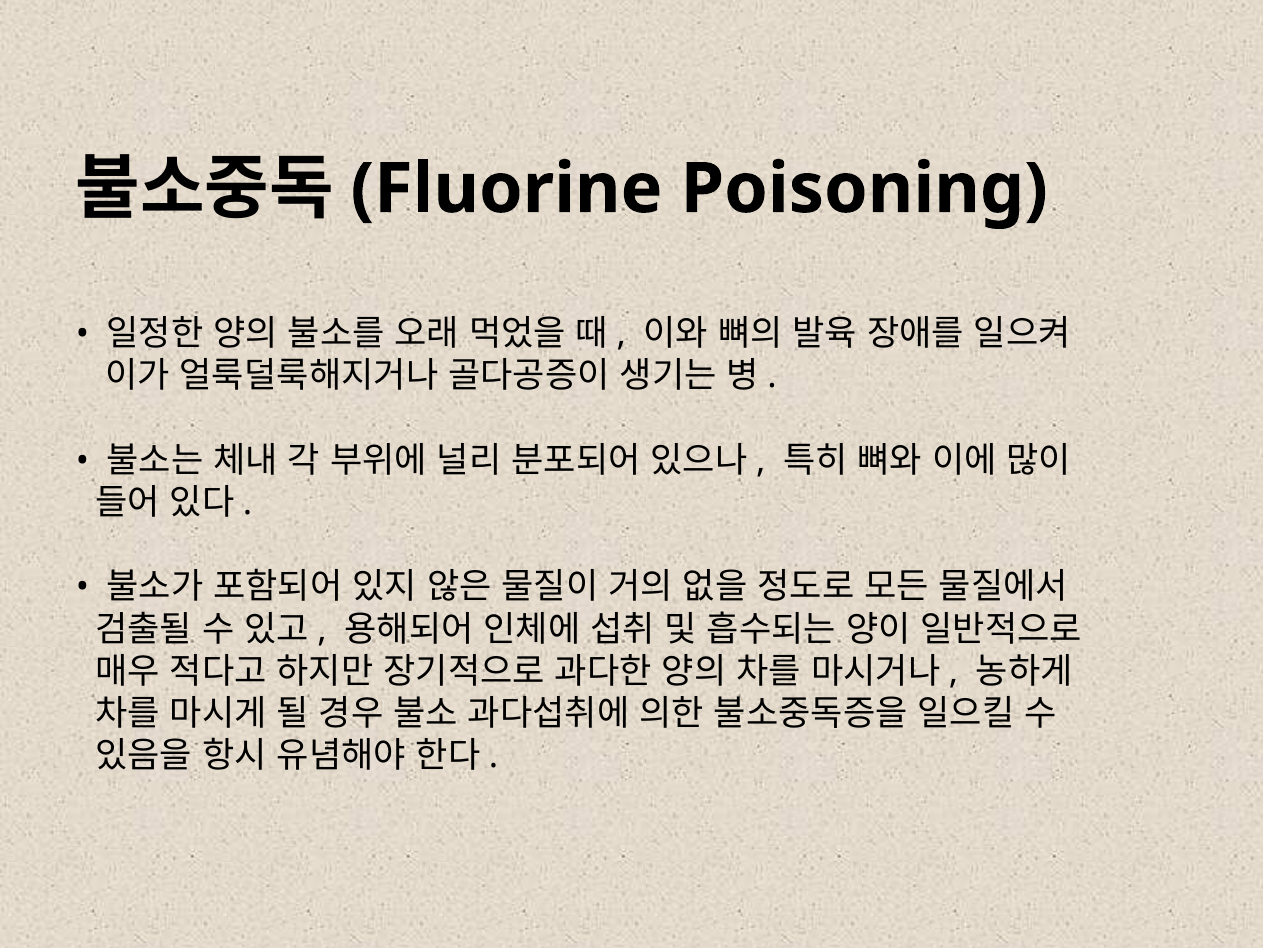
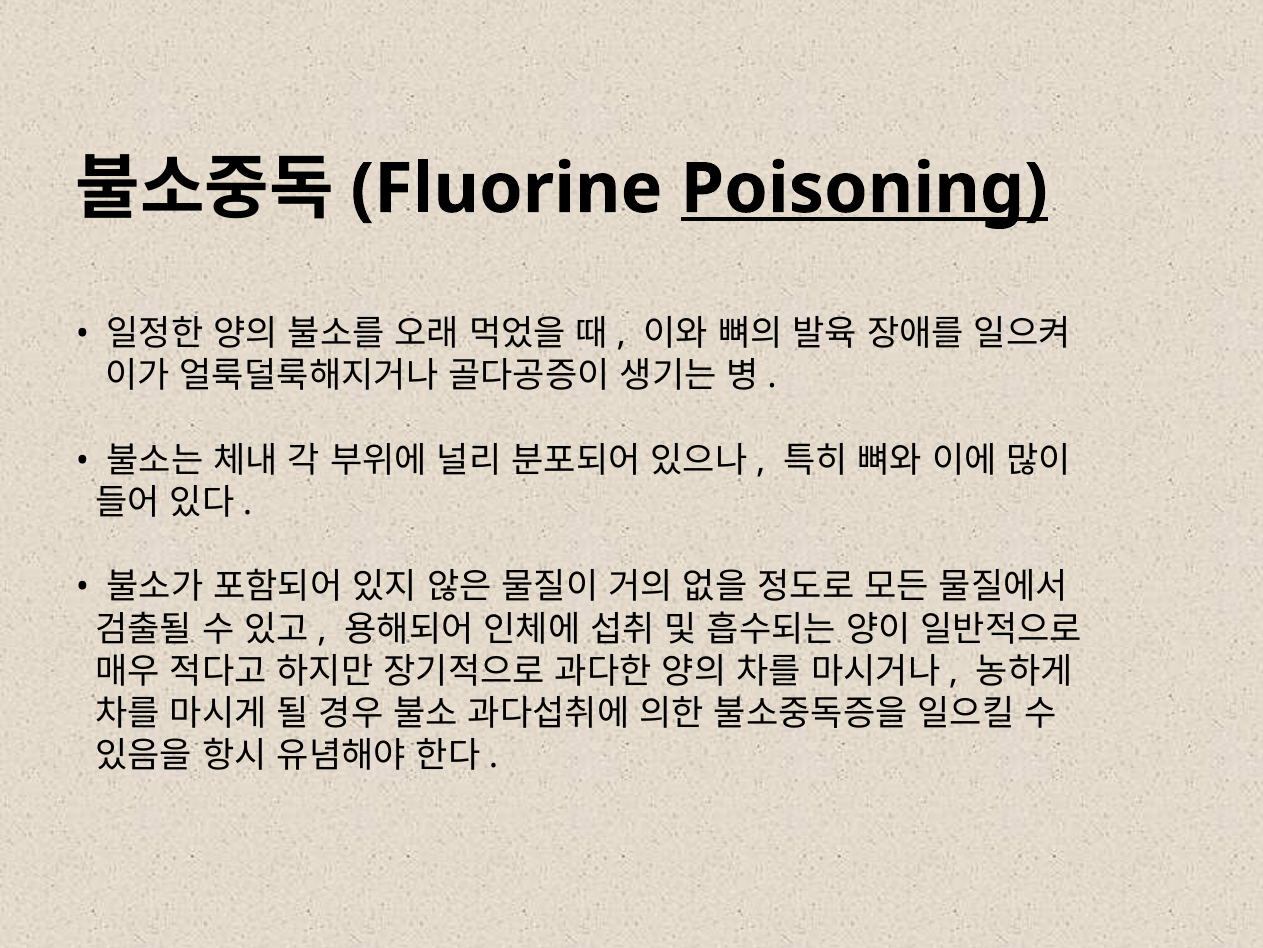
Poisoning underline: none -> present (864, 189)
